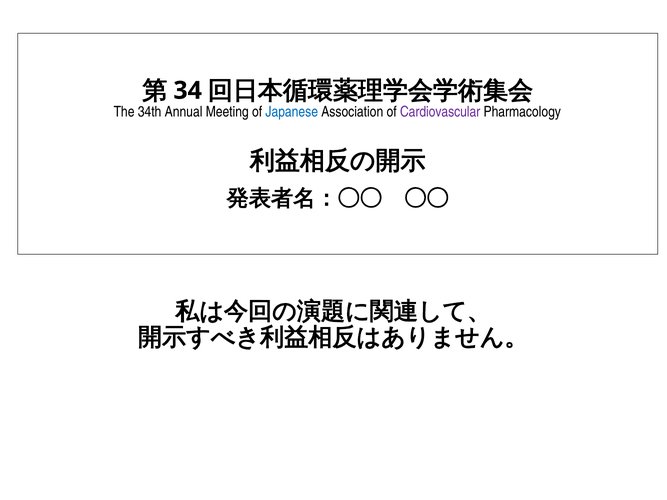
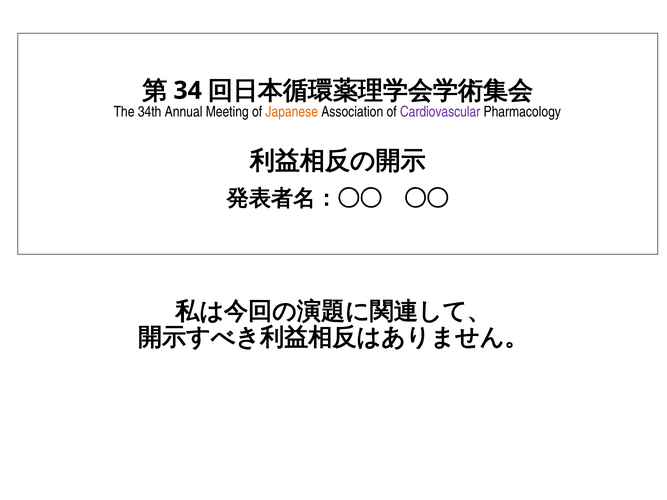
Japanese colour: blue -> orange (292, 112)
